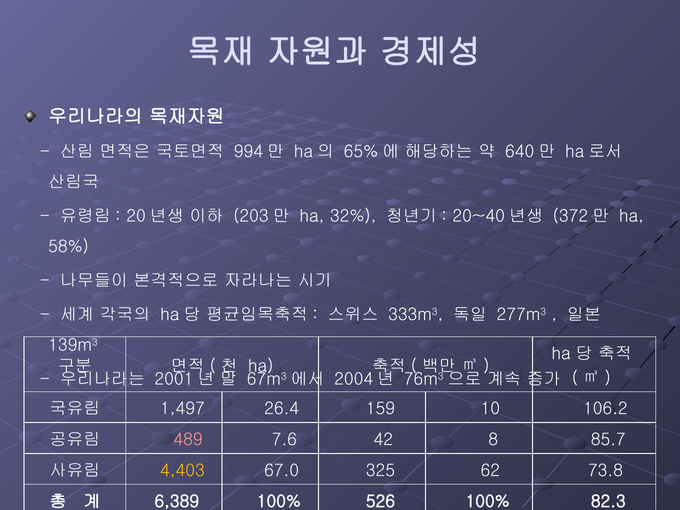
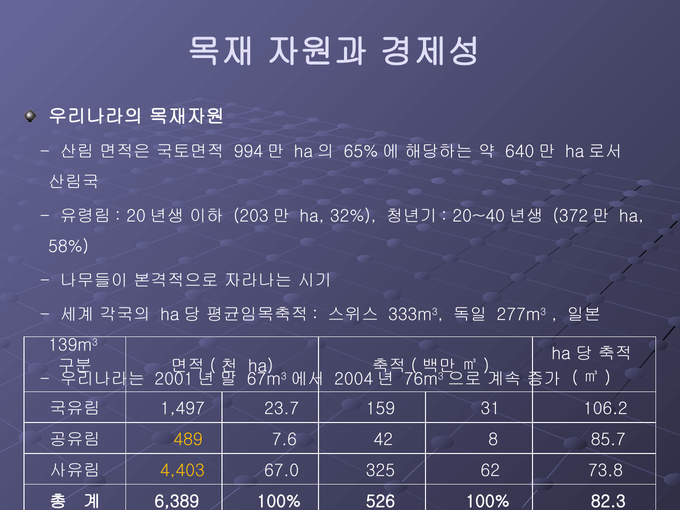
26.4: 26.4 -> 23.7 (282, 409)
10: 10 -> 31 (490, 409)
489 colour: pink -> yellow (188, 440)
